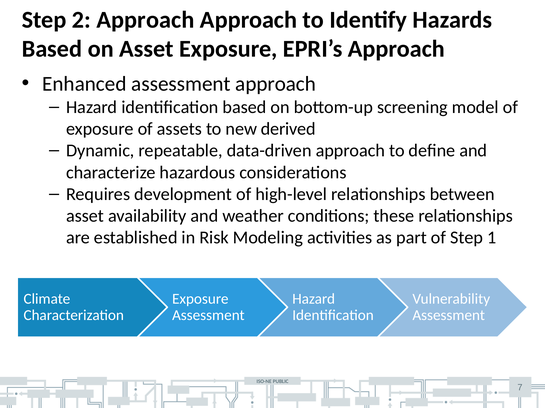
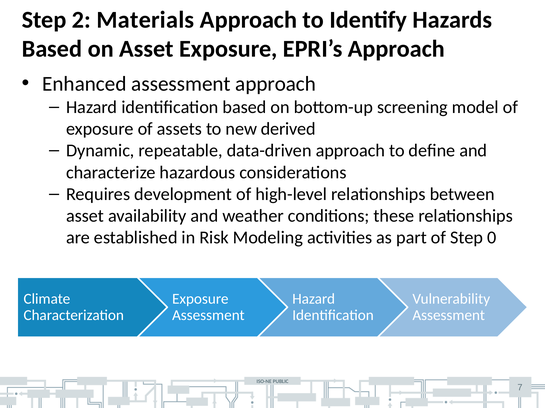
2 Approach: Approach -> Materials (145, 20)
1: 1 -> 0 (492, 238)
